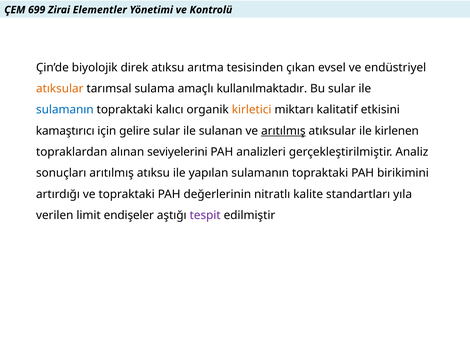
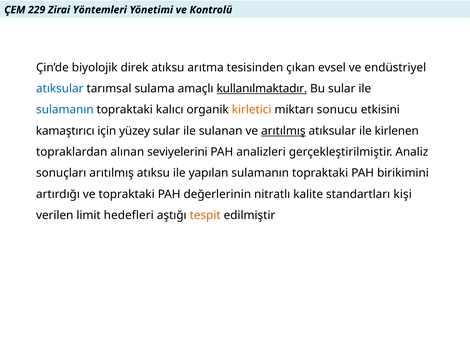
699: 699 -> 229 (37, 10)
Elementler: Elementler -> Yöntemleri (100, 10)
atıksular colour: orange -> blue (60, 89)
kullanılmaktadır underline: none -> present (262, 89)
kalitatif: kalitatif -> sonucu (337, 110)
gelire: gelire -> yüzey (135, 131)
yıla: yıla -> kişi (403, 195)
endişeler: endişeler -> hedefleri (129, 216)
tespit colour: purple -> orange (205, 216)
